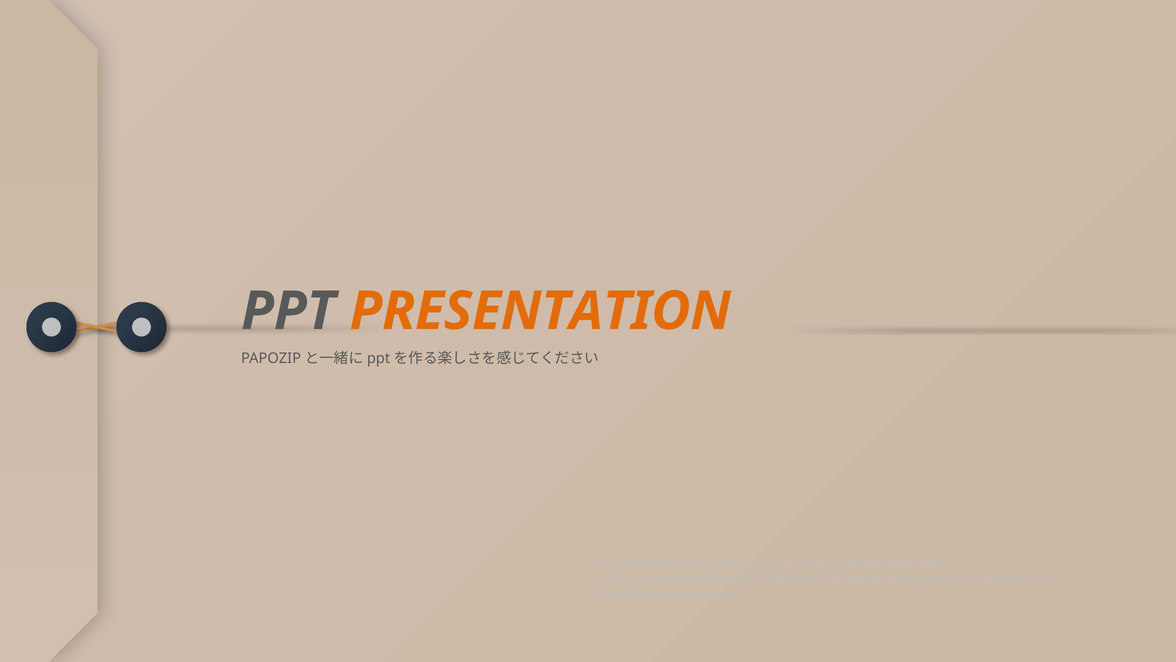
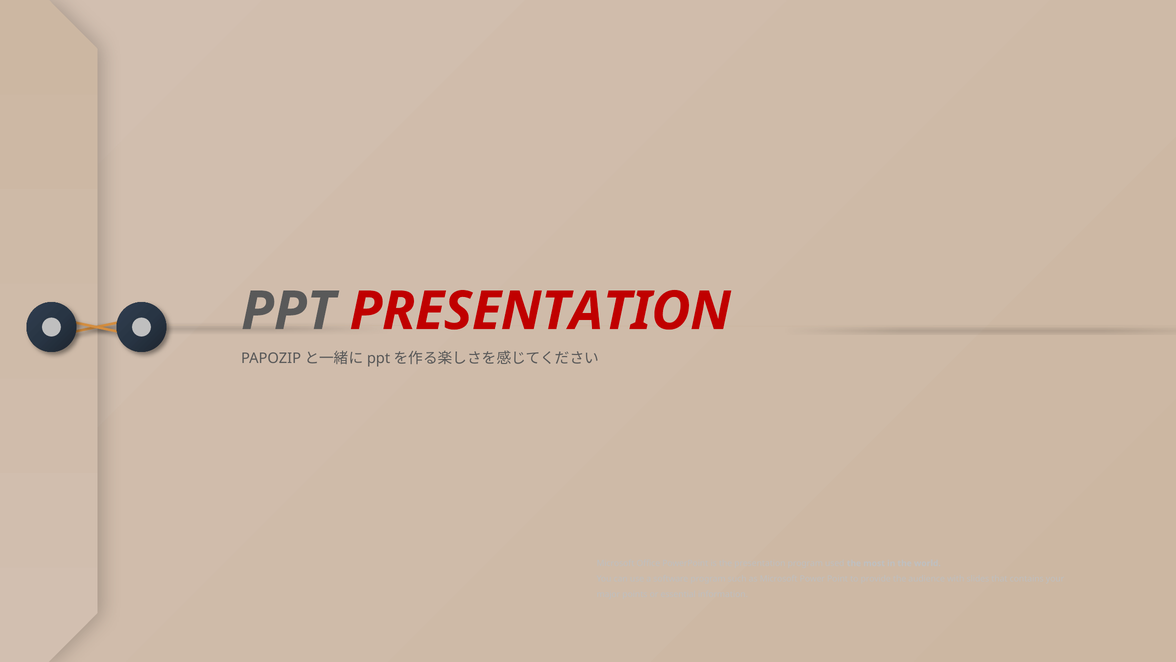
PRESENTATION colour: orange -> red (540, 311)
